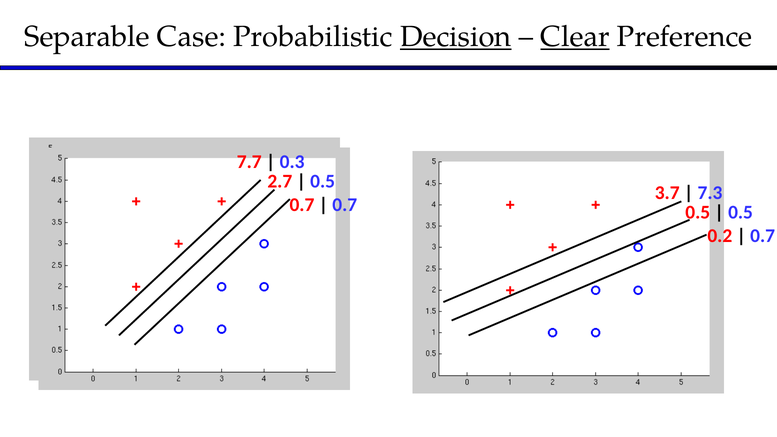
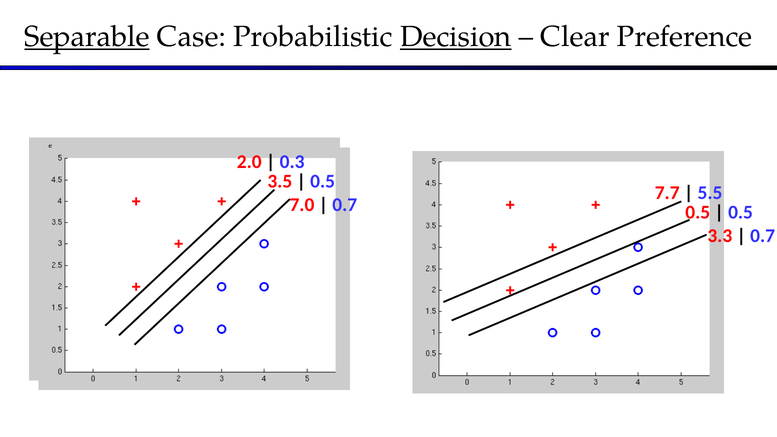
Separable underline: none -> present (87, 37)
Clear underline: present -> none (575, 37)
7.7: 7.7 -> 2.0 (249, 162)
2.7: 2.7 -> 3.5 (280, 181)
3.7: 3.7 -> 7.7 (667, 193)
7.3: 7.3 -> 5.5 (710, 193)
0.7: 0.7 -> 7.0 (302, 205)
0.2: 0.2 -> 3.3 (720, 236)
